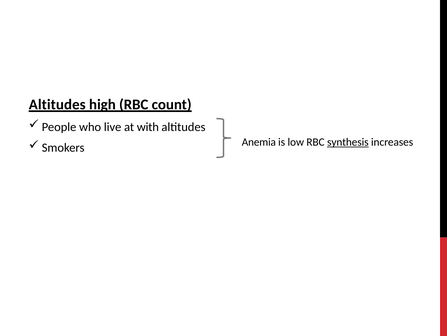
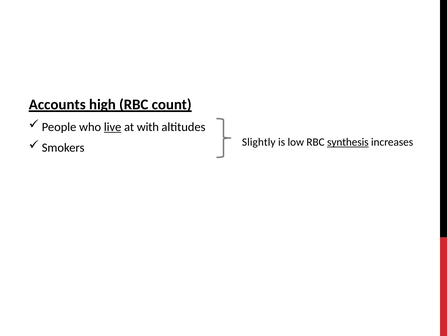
Altitudes: Altitudes -> Accounts (57, 104)
live underline: none -> present (113, 127)
Anemia: Anemia -> Slightly (259, 142)
